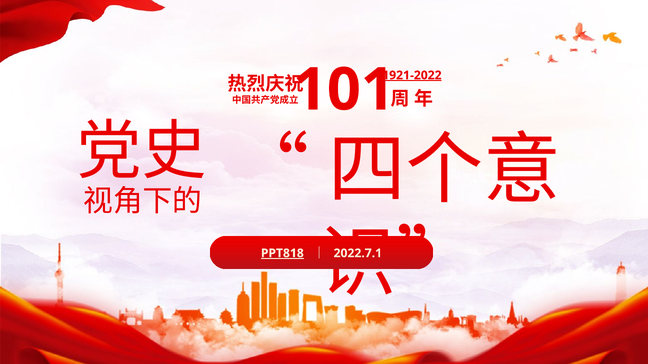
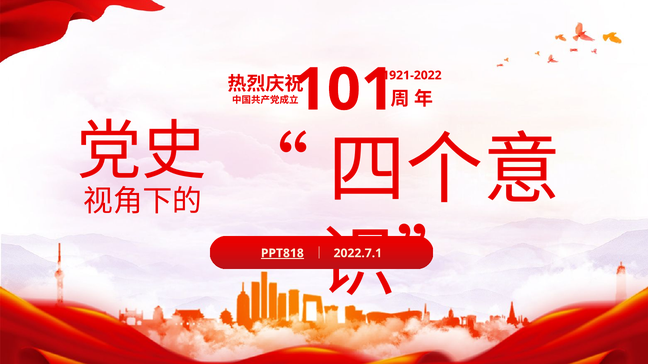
1921-2022 underline: present -> none (412, 75)
